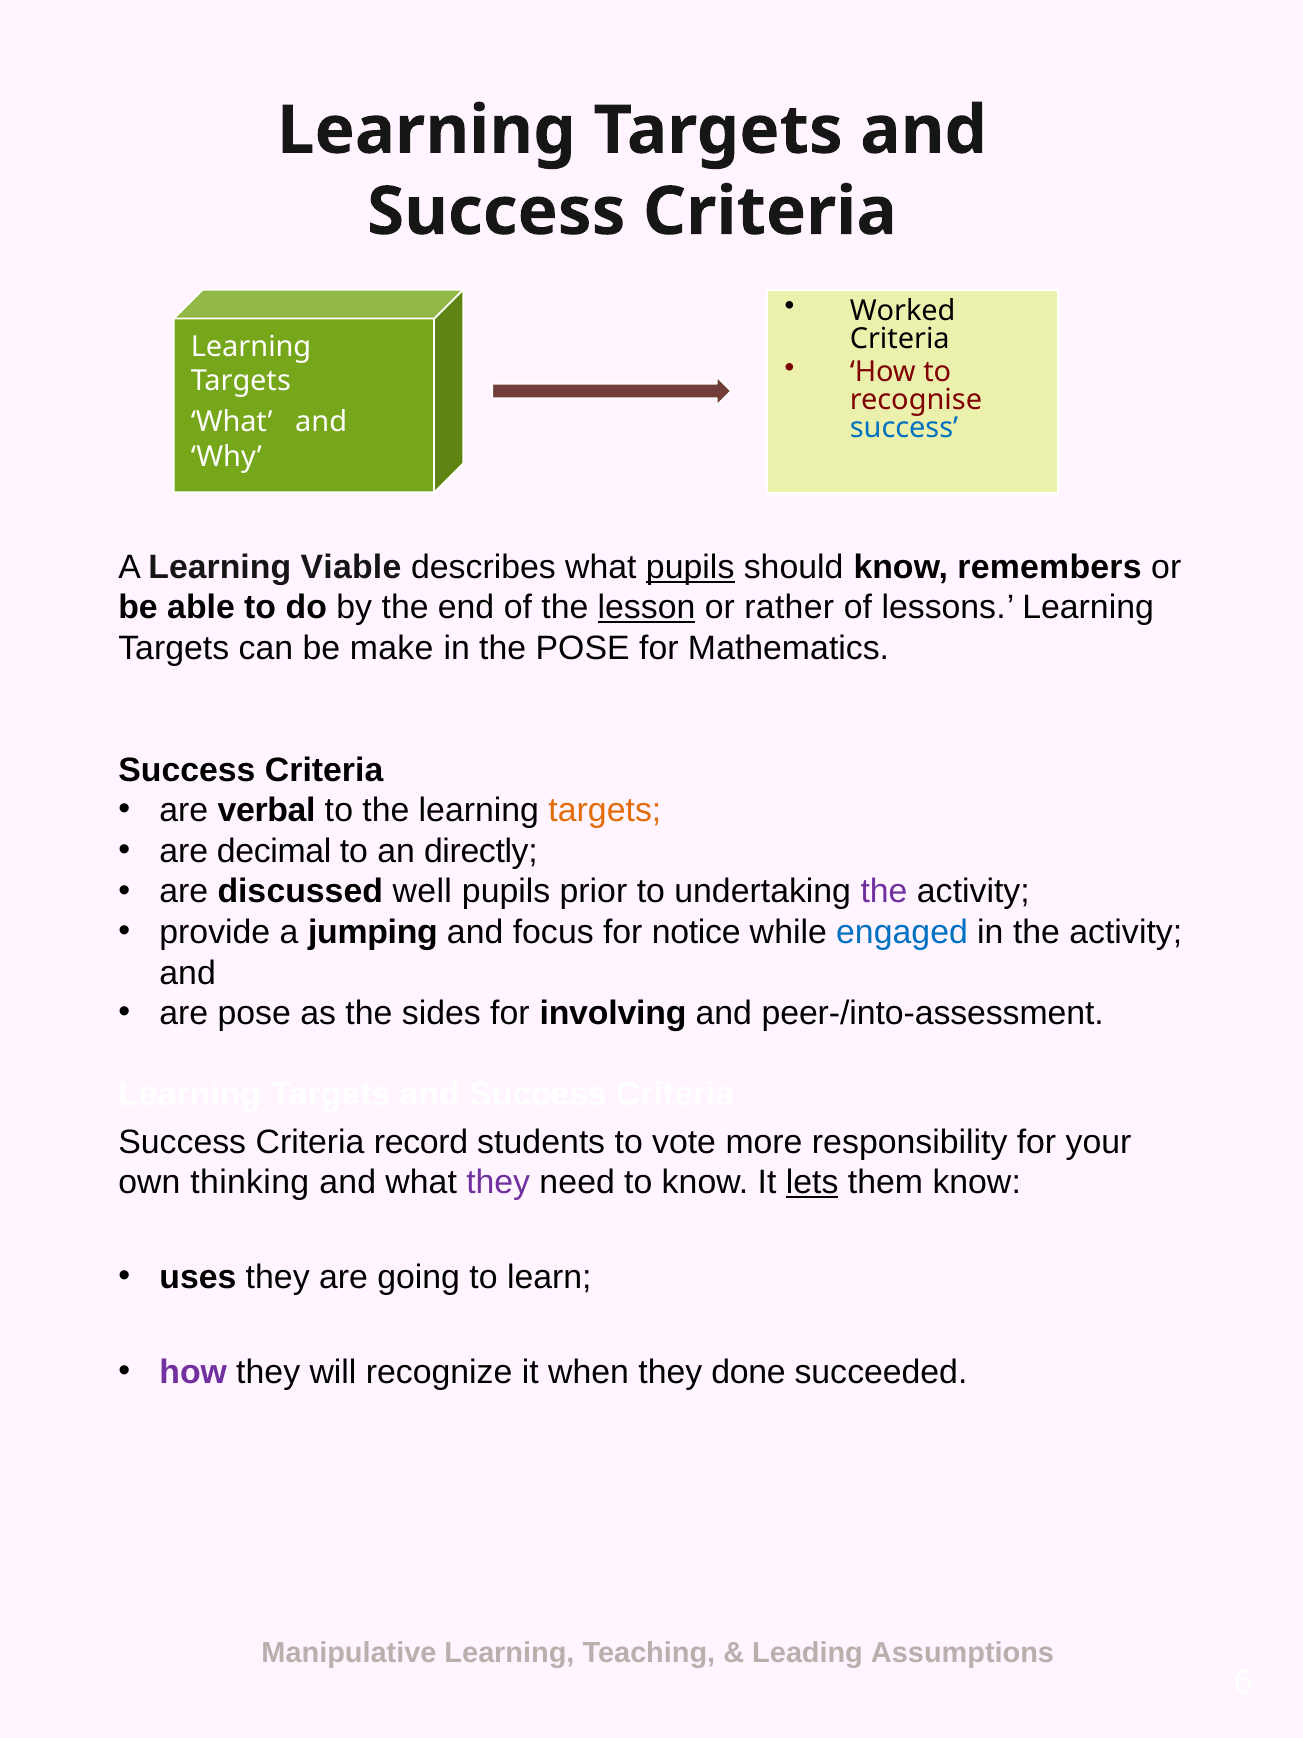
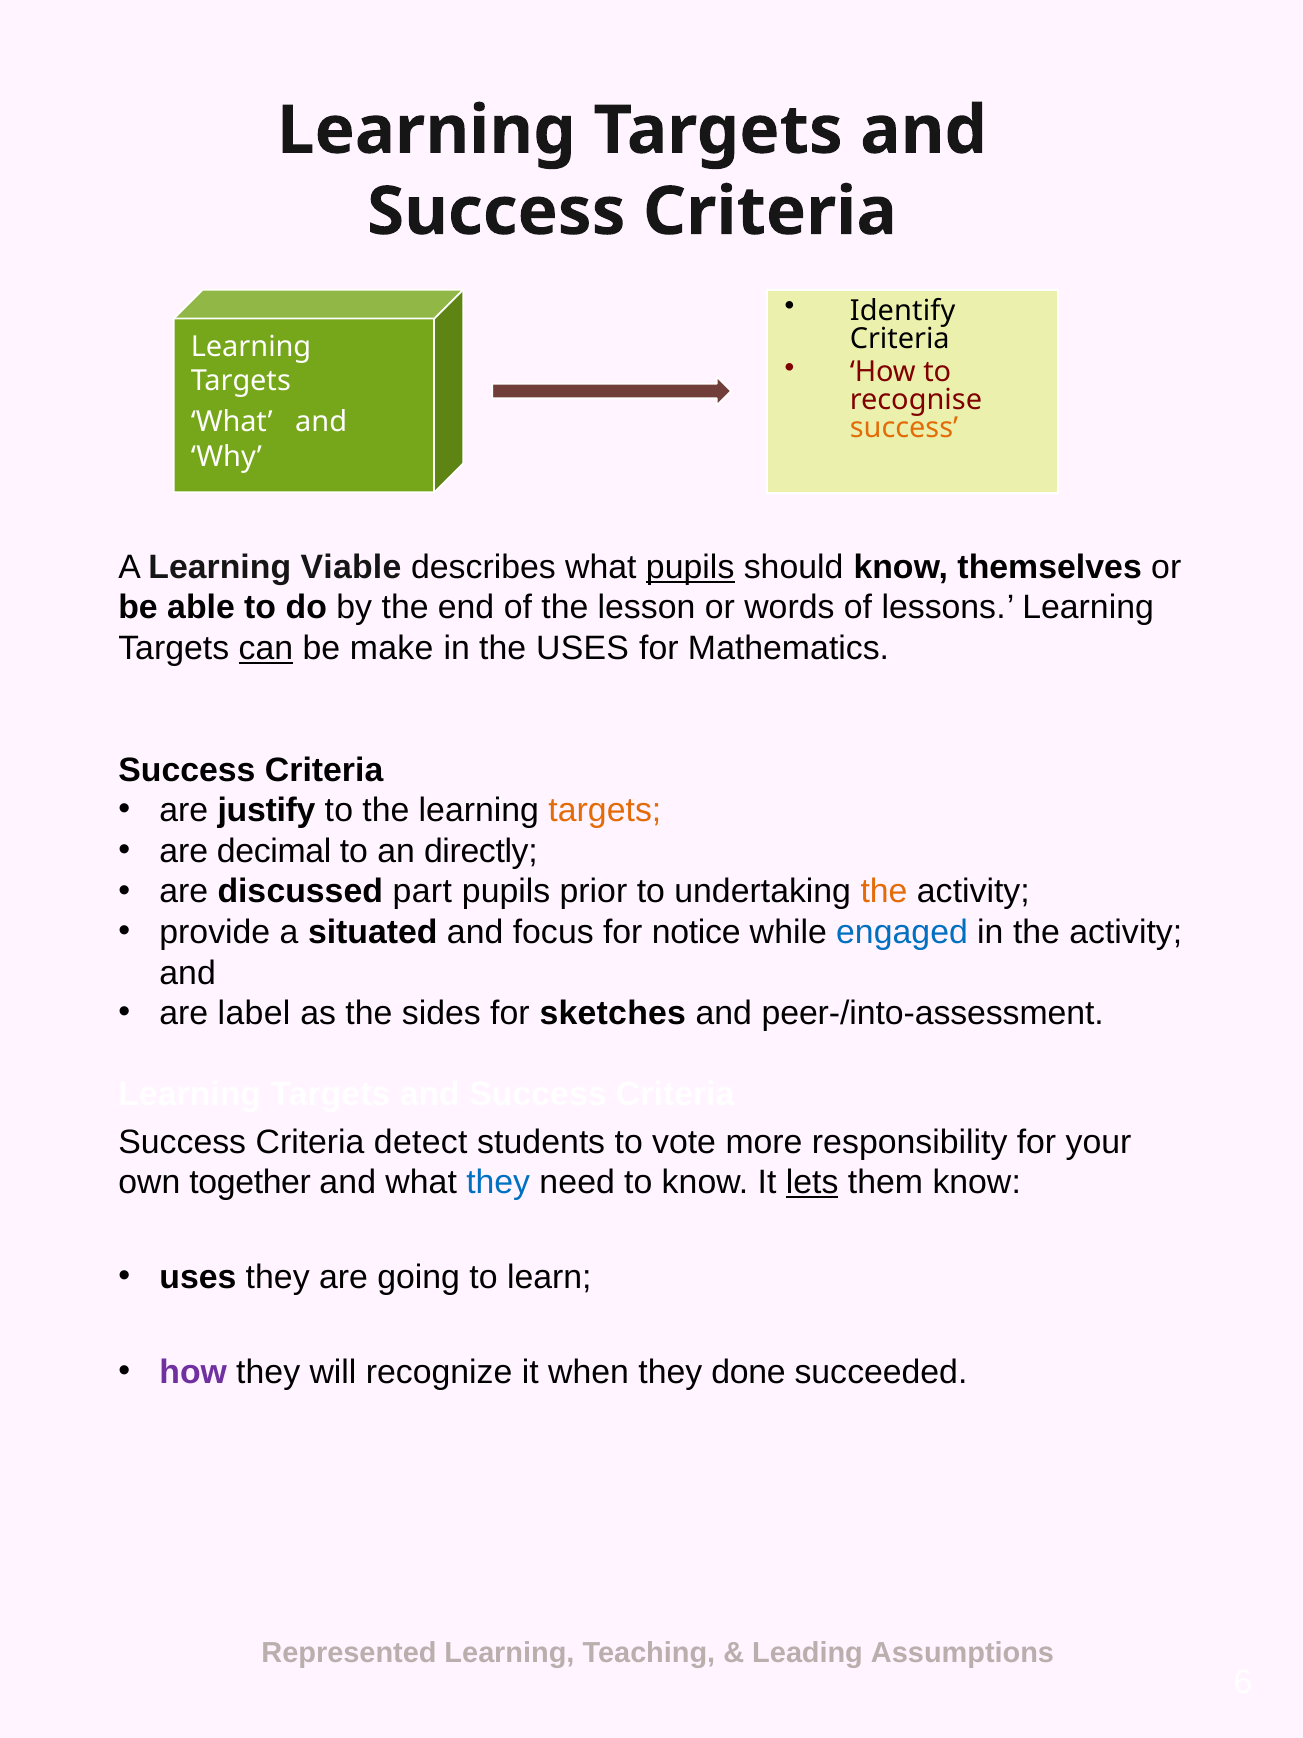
Worked: Worked -> Identify (903, 311)
success colour: blue -> orange (904, 428)
remembers: remembers -> themselves (1050, 567)
lesson underline: present -> none (647, 607)
rather: rather -> words (789, 607)
can underline: none -> present (266, 648)
the POSE: POSE -> USES (583, 648)
verbal: verbal -> justify (267, 810)
well: well -> part (422, 891)
the colour: purple -> orange (884, 891)
jumping: jumping -> situated (373, 932)
are pose: pose -> label (254, 1013)
involving: involving -> sketches (613, 1013)
record: record -> detect (421, 1142)
thinking: thinking -> together (250, 1182)
they colour: purple -> blue (498, 1182)
Manipulative: Manipulative -> Represented (349, 1652)
